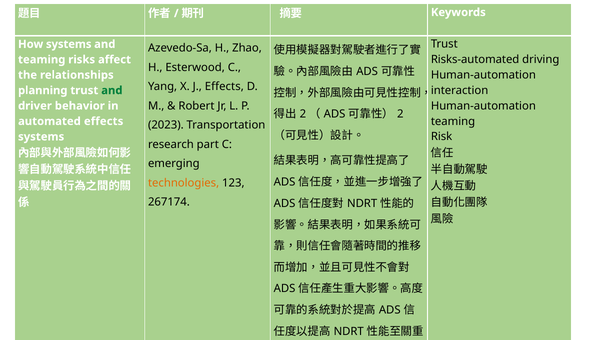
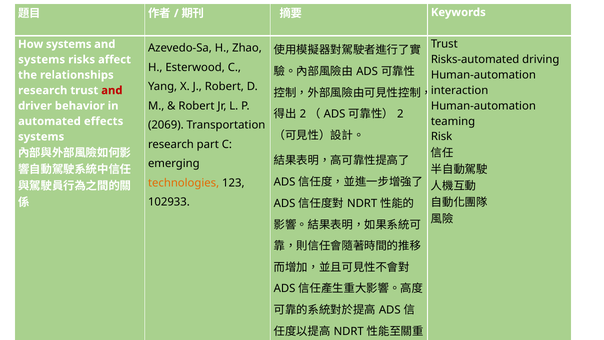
teaming: teaming -> systems (42, 60)
J Effects: Effects -> Robert (224, 87)
planning: planning -> research (43, 90)
and colour: green -> red (112, 90)
2023: 2023 -> 2069 (166, 125)
267174: 267174 -> 102933 (169, 202)
